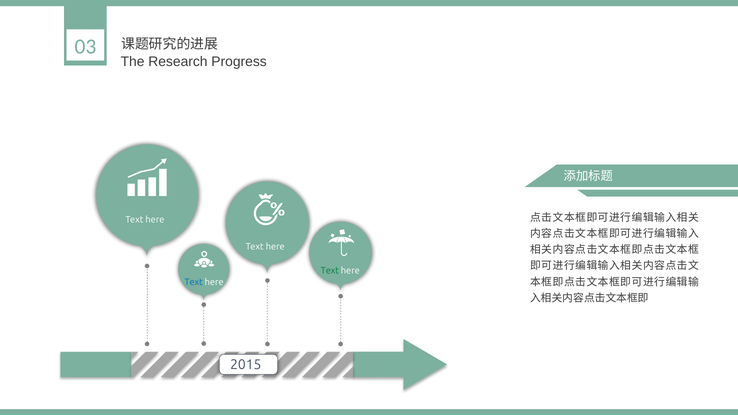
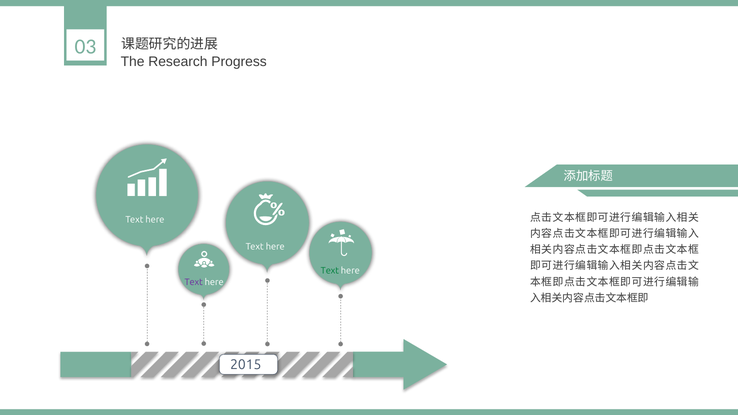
Text colour: blue -> purple (194, 282)
